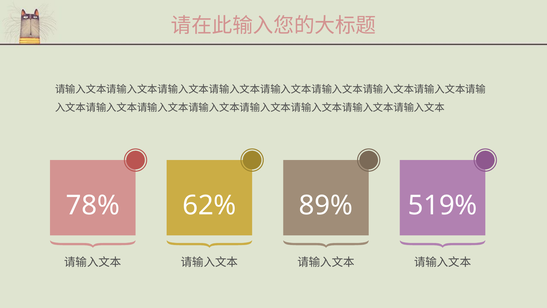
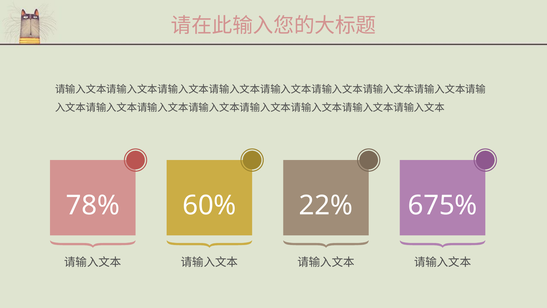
62%: 62% -> 60% (209, 205)
89%: 89% -> 22% (326, 205)
519%: 519% -> 675% (443, 205)
